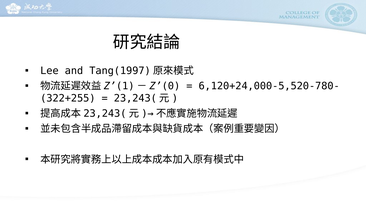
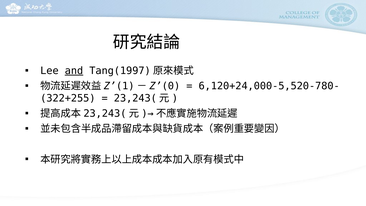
and underline: none -> present (74, 71)
